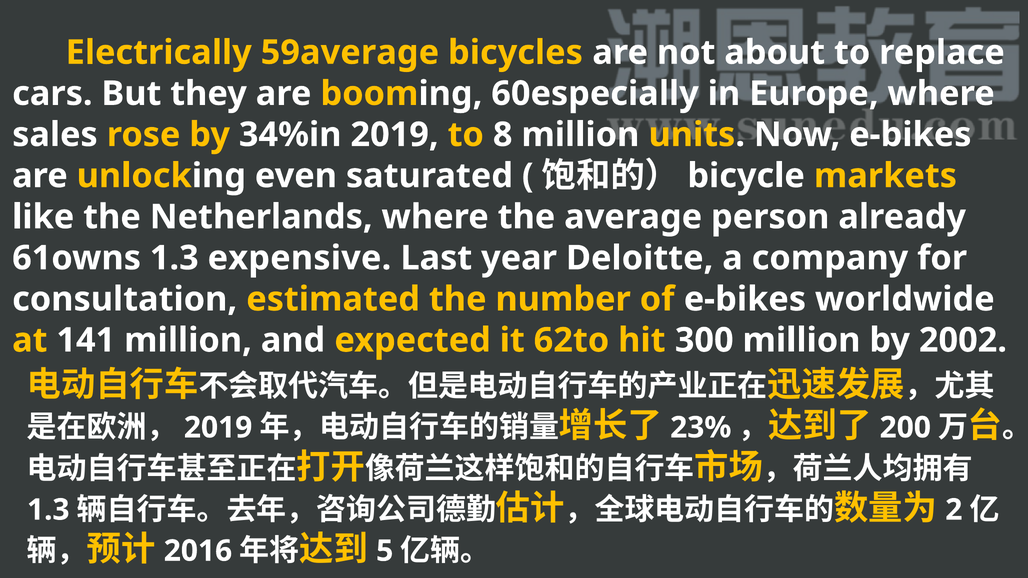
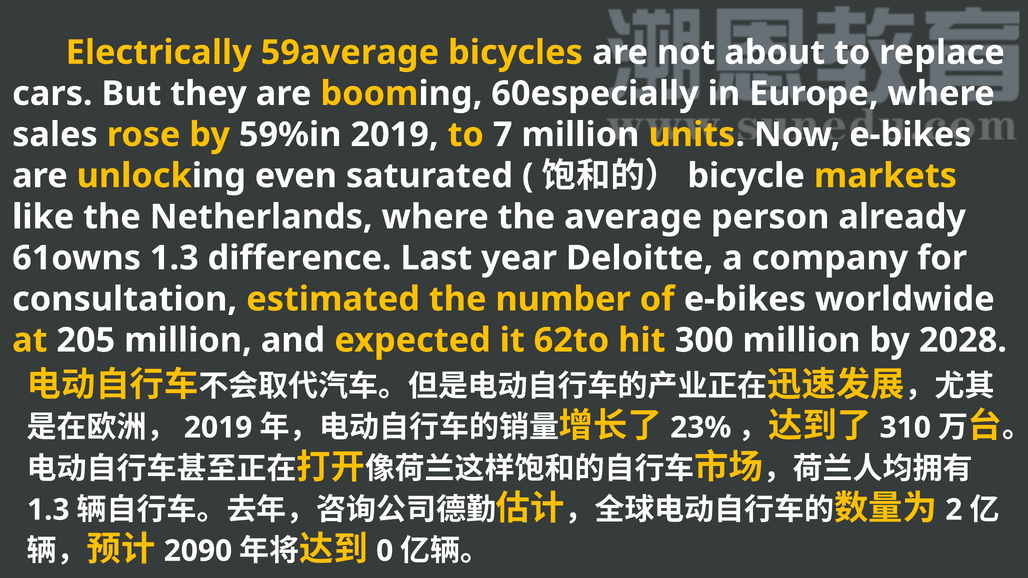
34%in: 34%in -> 59%in (290, 135)
8: 8 -> 7 (503, 135)
expensive: expensive -> difference (300, 258)
141: 141 -> 205 (86, 340)
2002: 2002 -> 2028 (963, 340)
200: 200 -> 310 (905, 428)
2016: 2016 -> 2090 (198, 551)
5: 5 -> 0 (385, 551)
